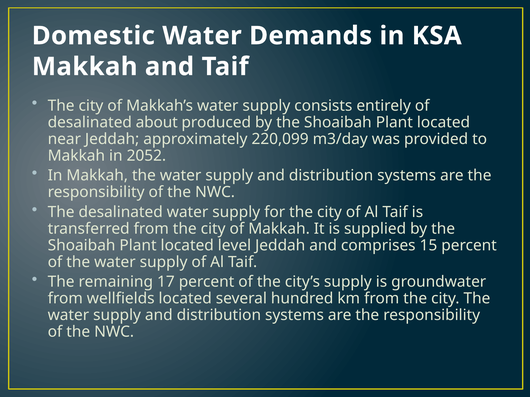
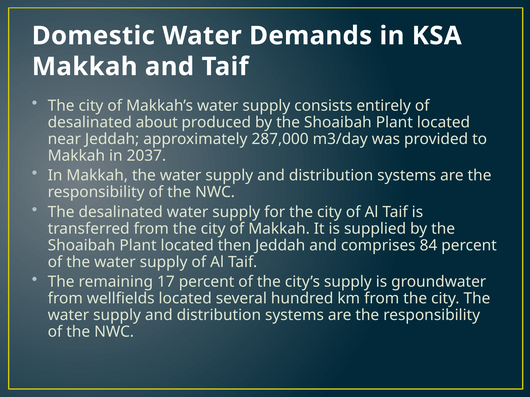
220,099: 220,099 -> 287,000 (280, 139)
2052: 2052 -> 2037 (146, 156)
level: level -> then (235, 246)
15: 15 -> 84 (428, 246)
